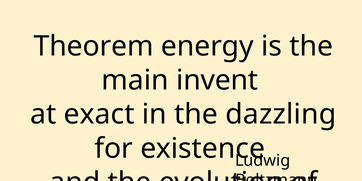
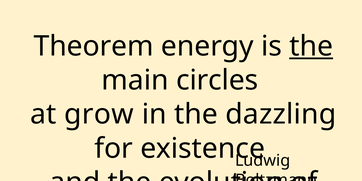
the underline: none -> present (311, 46)
invent: invent -> circles (217, 80)
exact: exact -> grow (99, 114)
